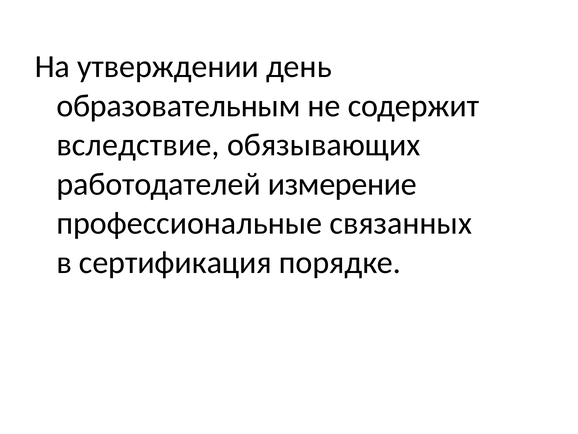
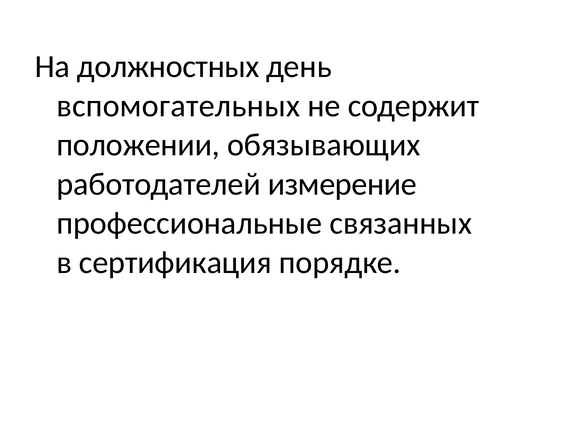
утверждении: утверждении -> должностных (168, 67)
образовательным: образовательным -> вспомогательных (178, 106)
вследствие: вследствие -> положении (138, 145)
